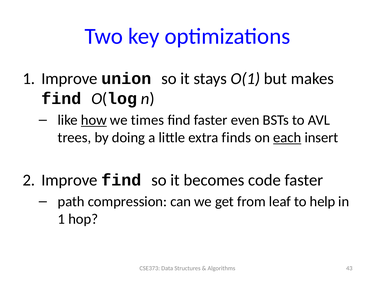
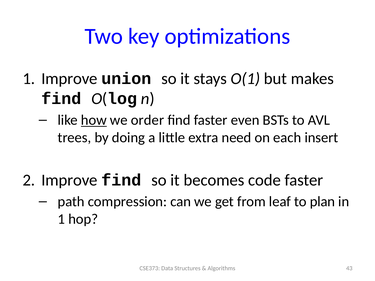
times: times -> order (147, 120)
finds: finds -> need (237, 138)
each underline: present -> none (287, 138)
help: help -> plan (322, 202)
